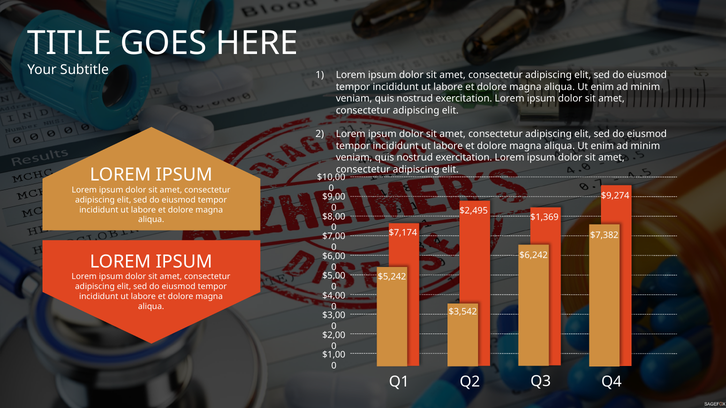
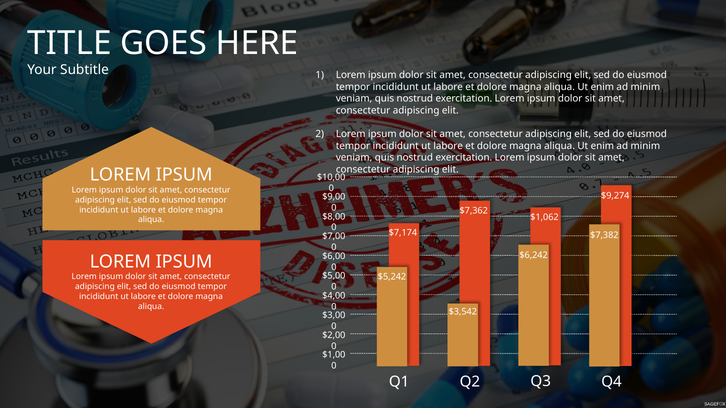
$2,495: $2,495 -> $7,362 (474, 211)
$1,369: $1,369 -> $1,062 (544, 217)
